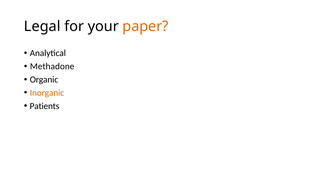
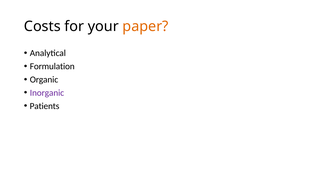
Legal: Legal -> Costs (42, 26)
Methadone: Methadone -> Formulation (52, 66)
Inorganic colour: orange -> purple (47, 93)
